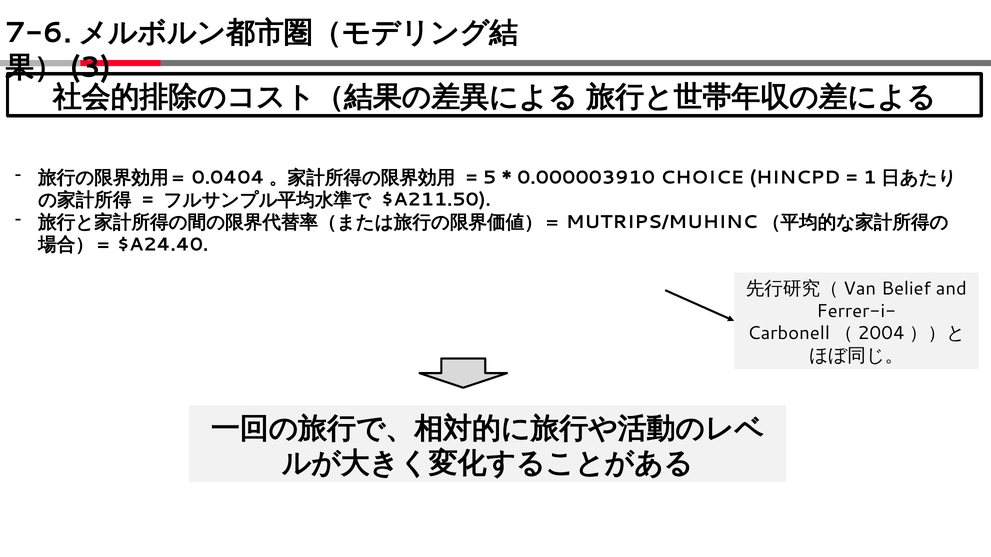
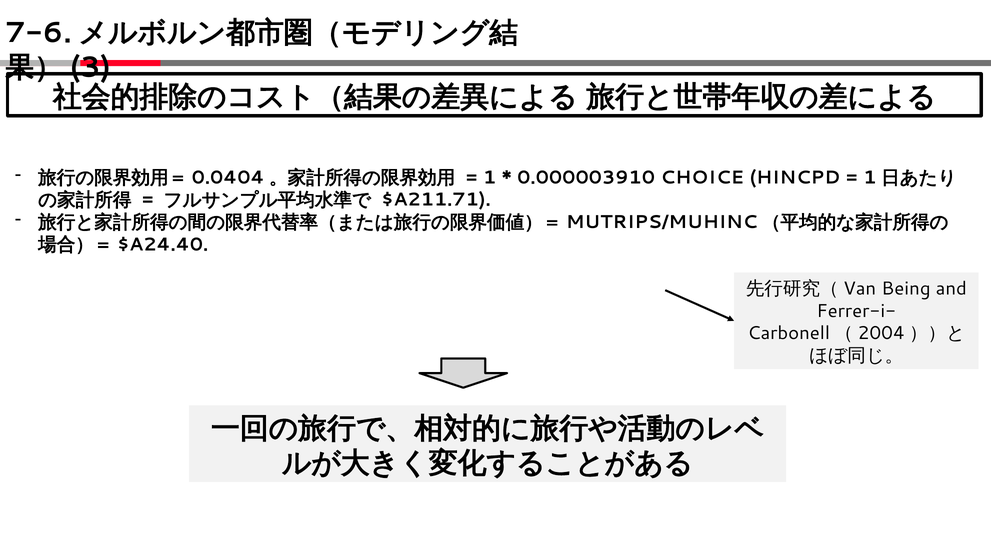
5: 5 -> 1 (490, 178)
$A211.50: $A211.50 -> $A211.71 (436, 200)
Belief: Belief -> Being (906, 289)
